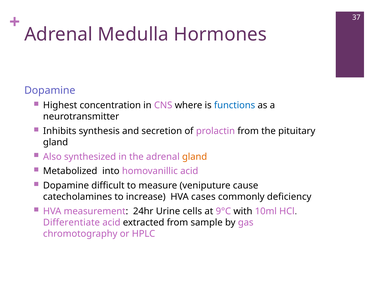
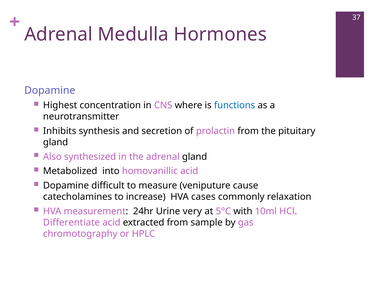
gland colour: orange -> black (195, 157)
deficiency: deficiency -> relaxation (289, 197)
cells: cells -> very (192, 211)
9°C: 9°C -> 5°C (223, 211)
